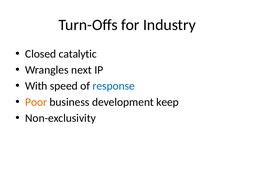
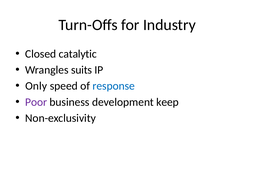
next: next -> suits (82, 70)
With: With -> Only (36, 86)
Poor colour: orange -> purple (36, 102)
